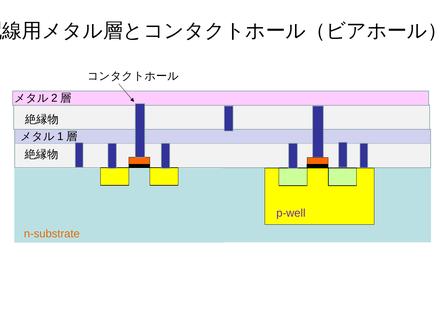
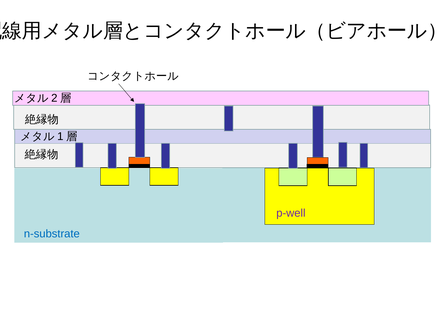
n-substrate colour: orange -> blue (52, 234)
